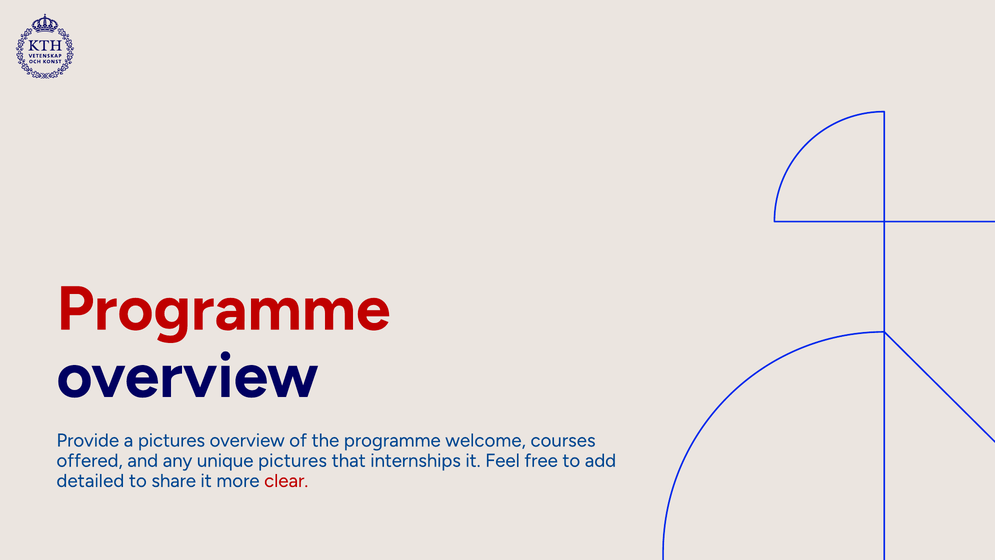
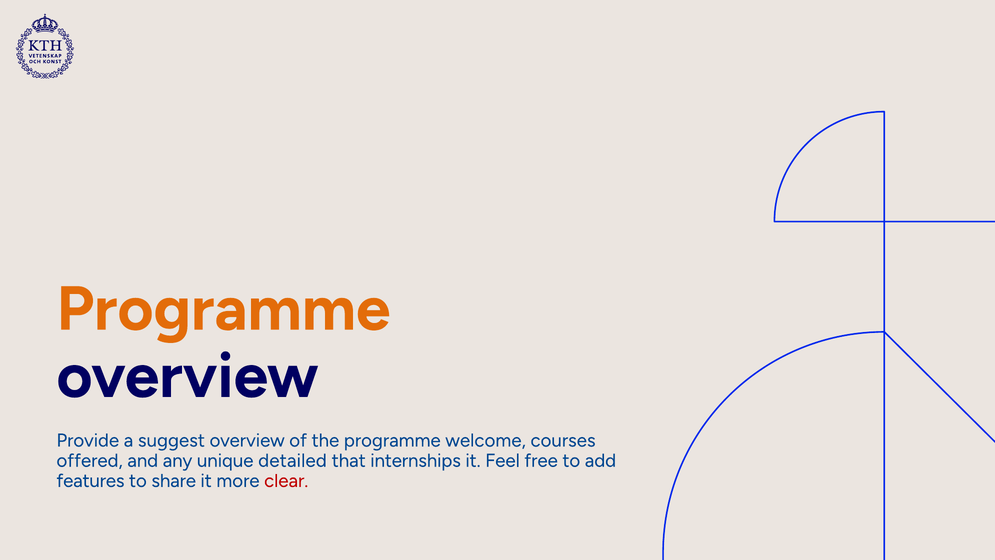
Programme colour: red -> orange (223, 309)
a pictures: pictures -> suggest (171, 440)
unique pictures: pictures -> detailed (292, 460)
detailed: detailed -> features (90, 481)
